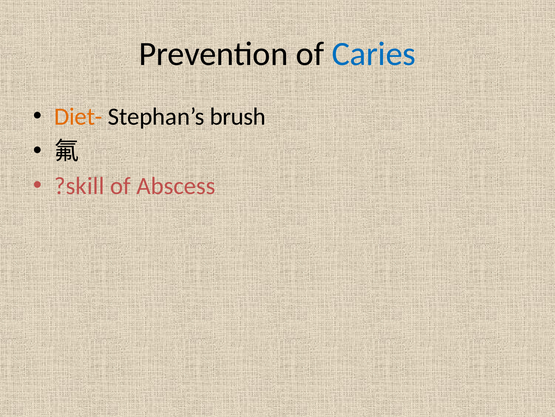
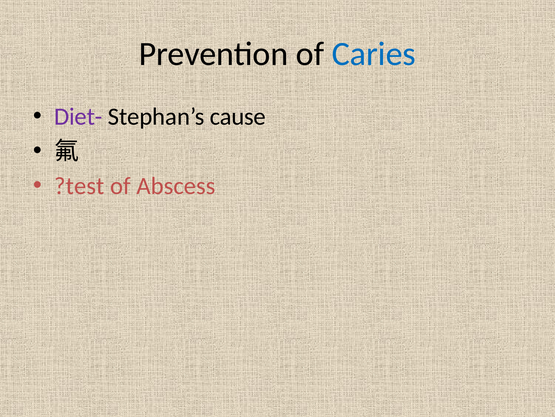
Diet- colour: orange -> purple (78, 116)
brush: brush -> cause (238, 116)
?skill: ?skill -> ?test (79, 186)
